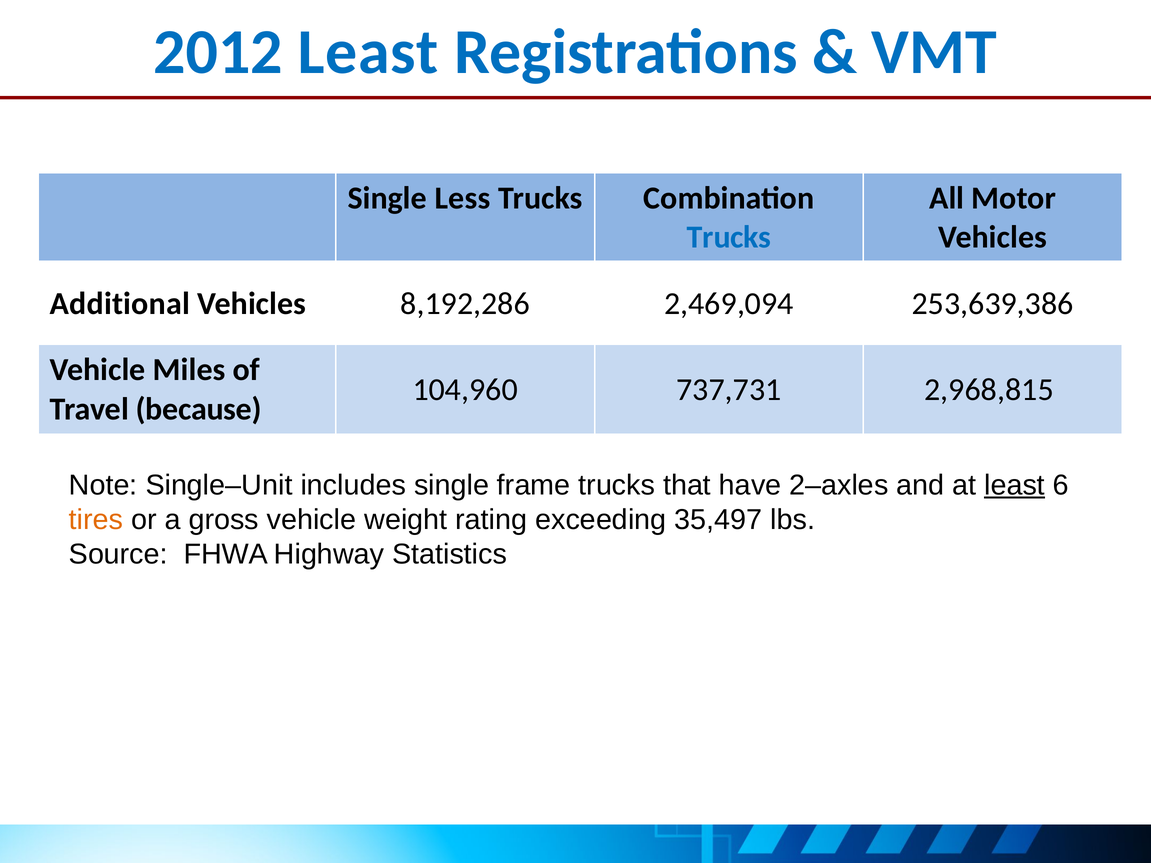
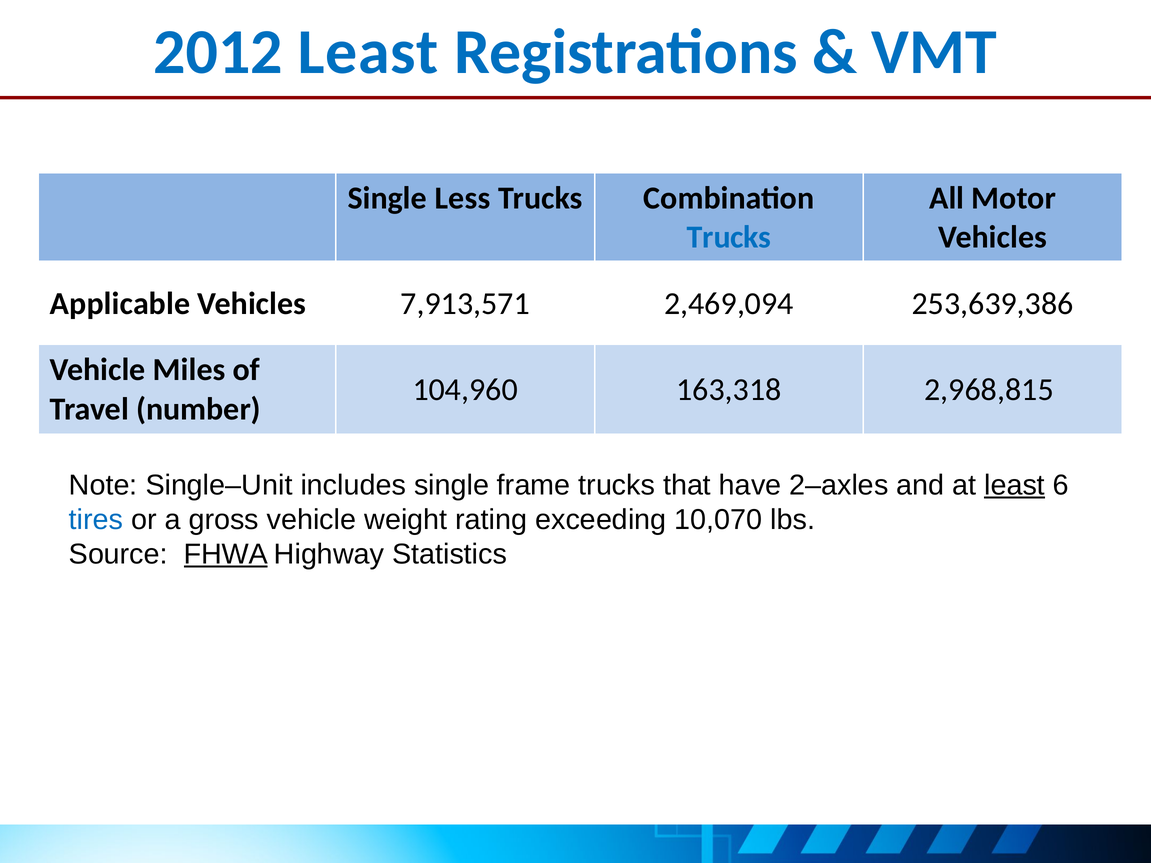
Additional: Additional -> Applicable (120, 304)
8,192,286: 8,192,286 -> 7,913,571 (465, 304)
737,731: 737,731 -> 163,318 (729, 390)
because: because -> number (199, 409)
tires colour: orange -> blue (96, 520)
35,497: 35,497 -> 10,070 (718, 520)
FHWA underline: none -> present (226, 554)
